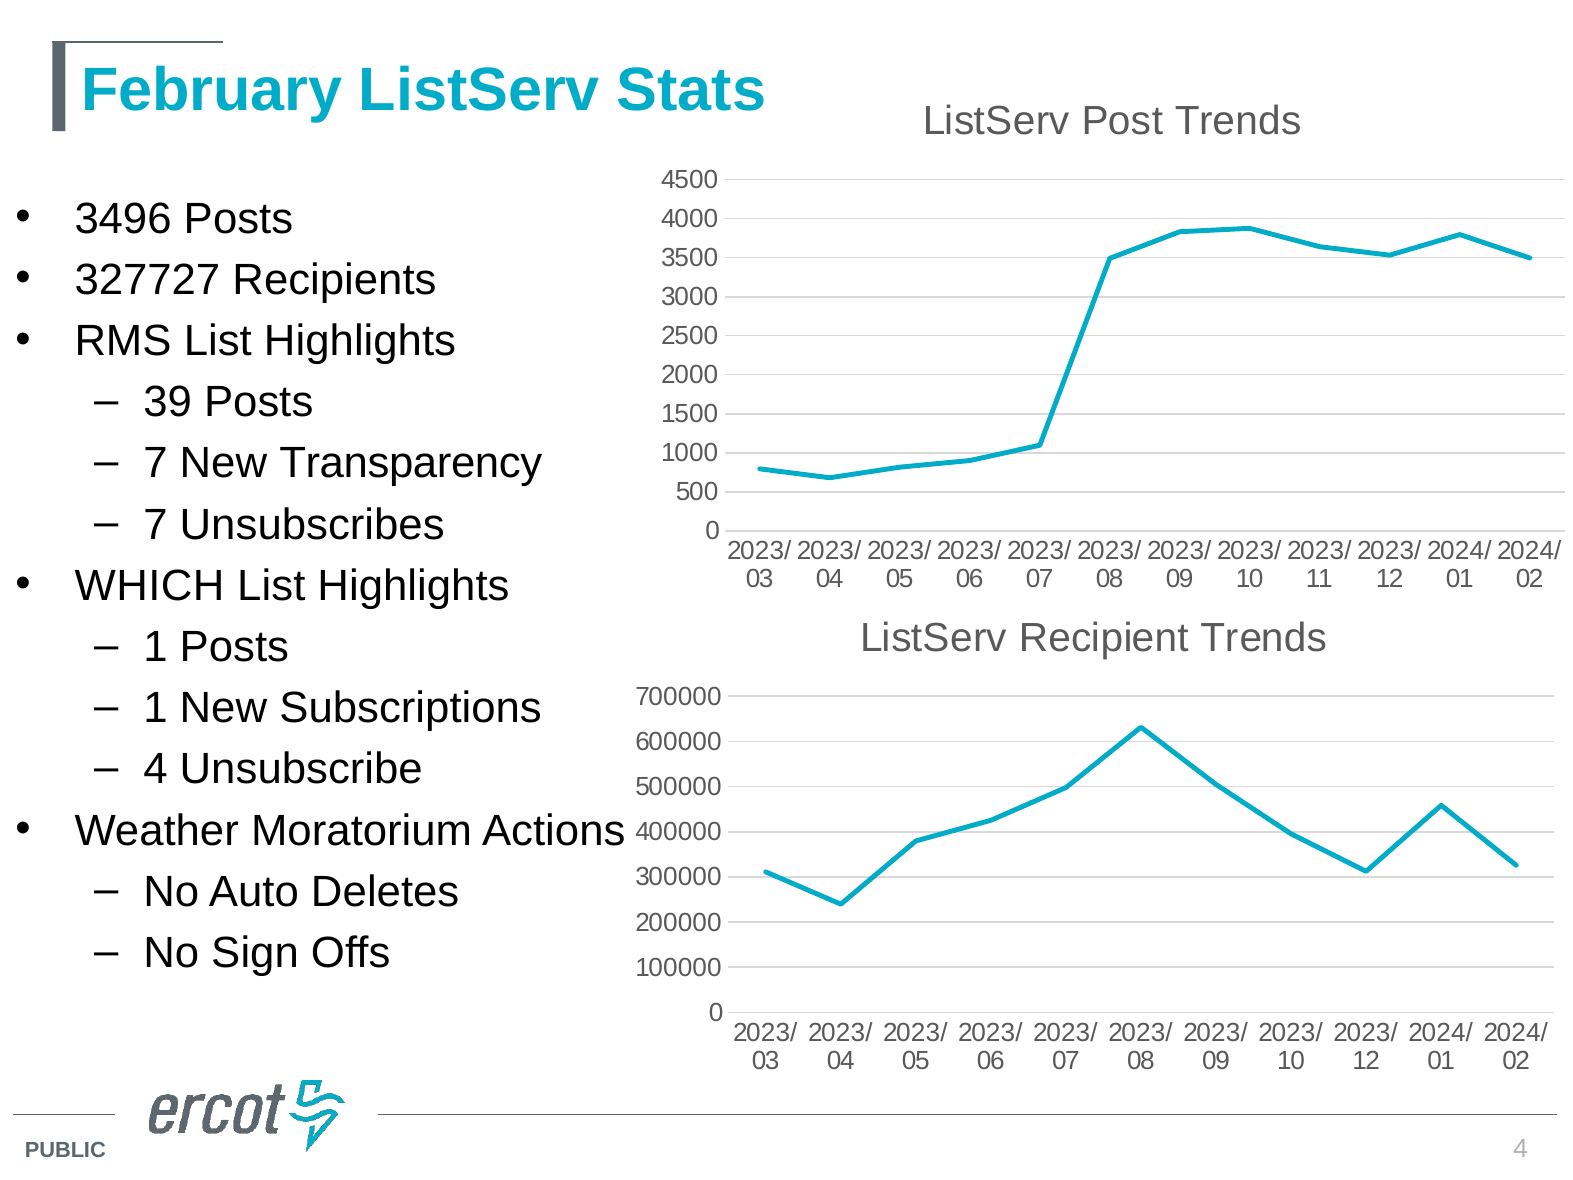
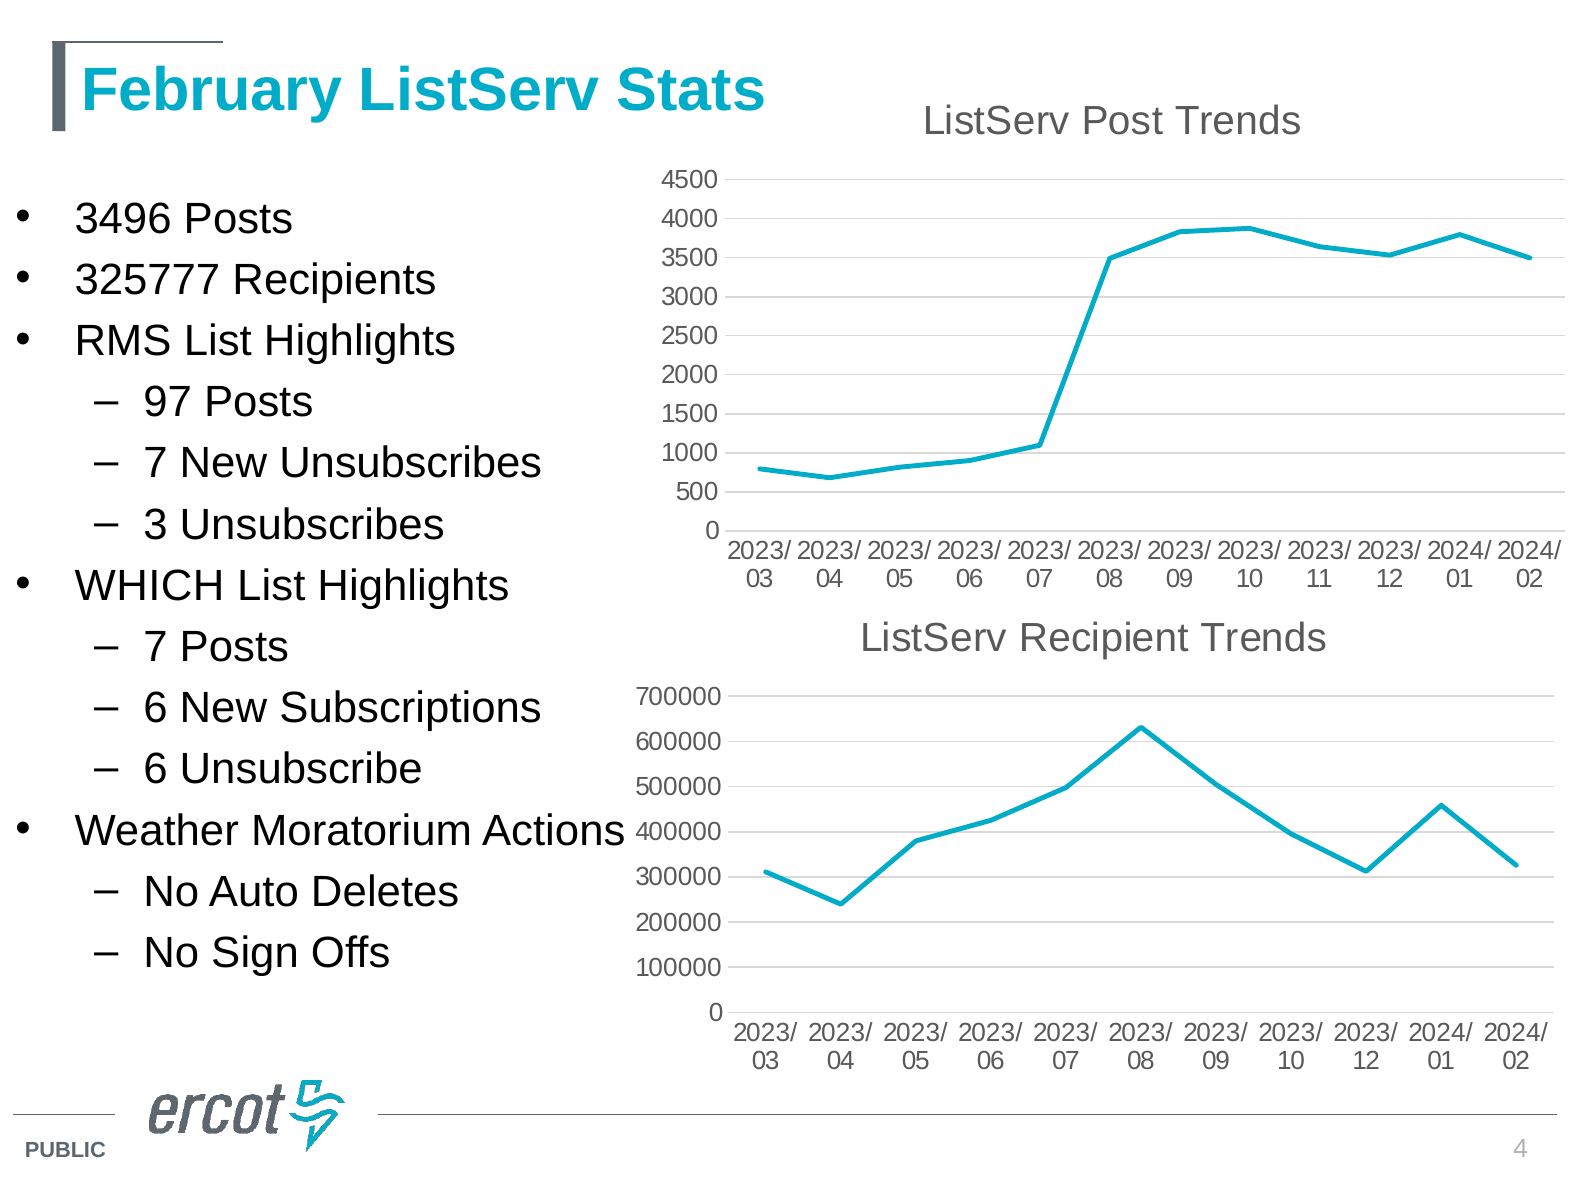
327727: 327727 -> 325777 (147, 280)
39: 39 -> 97 (168, 402)
New Transparency: Transparency -> Unsubscribes (411, 463)
7: 7 -> 3 (155, 525)
1: 1 -> 7 (155, 647)
1: 1 -> 6 (155, 708)
4: 4 -> 6 (155, 769)
